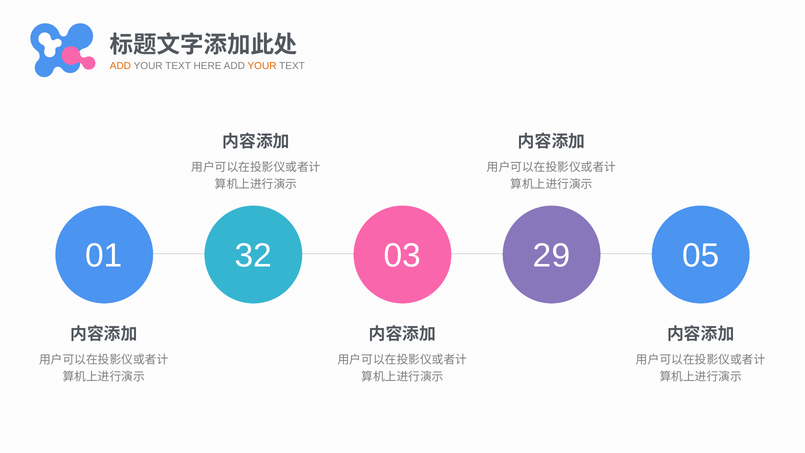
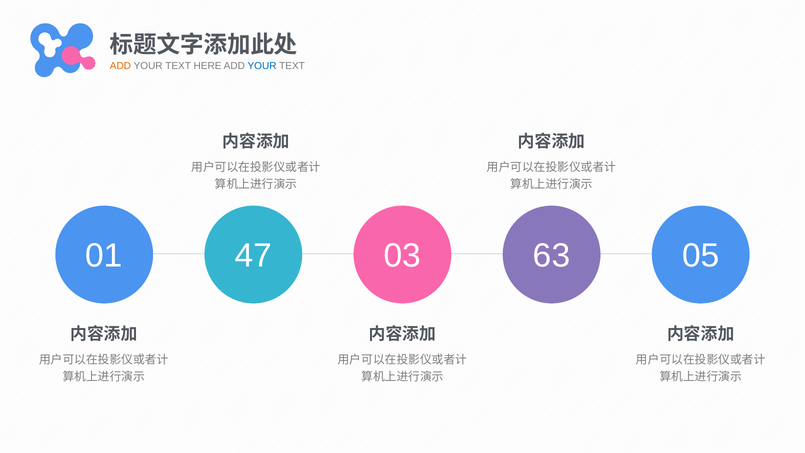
YOUR colour: orange -> blue (262, 66)
32: 32 -> 47 (253, 256)
29: 29 -> 63 (552, 256)
